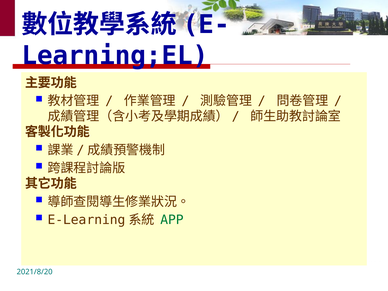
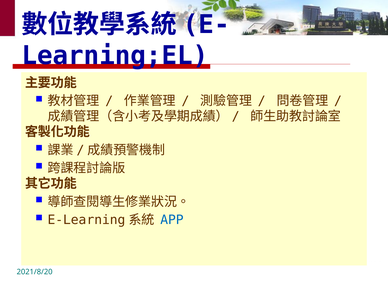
APP colour: green -> blue (172, 220)
